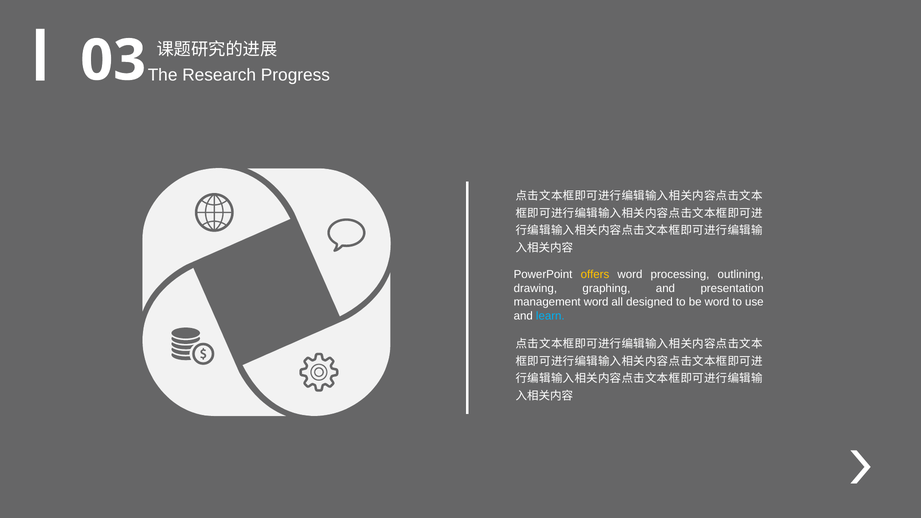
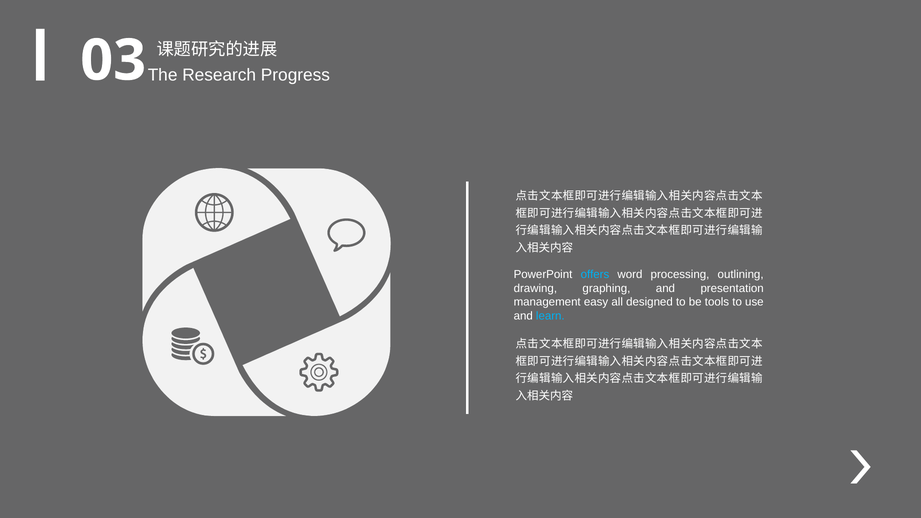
offers colour: yellow -> light blue (595, 274)
management word: word -> easy (596, 302)
be word: word -> tools (717, 302)
